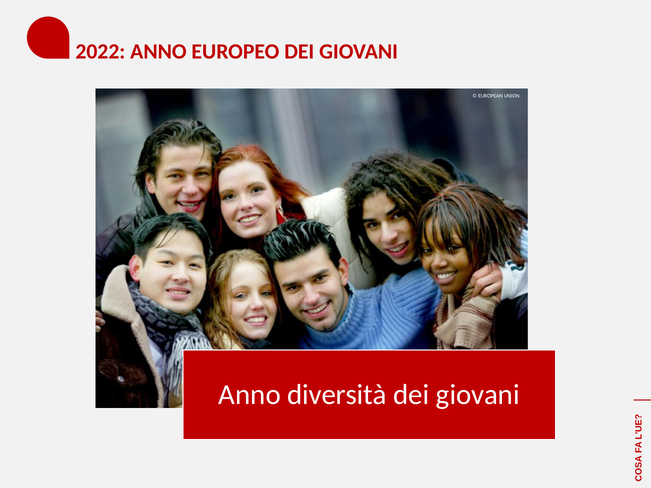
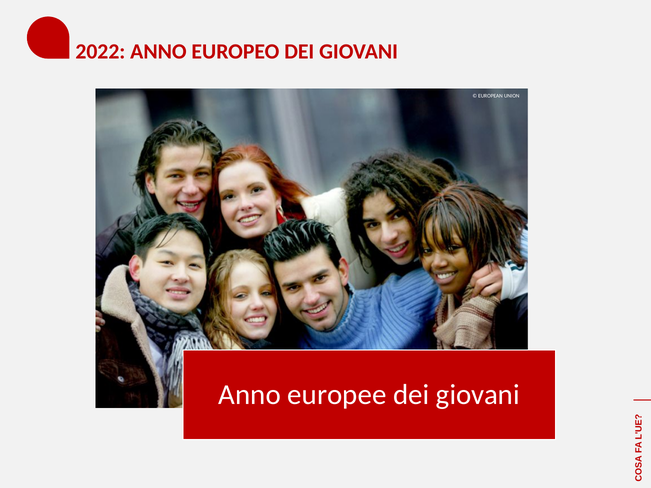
diversità: diversità -> europee (337, 395)
